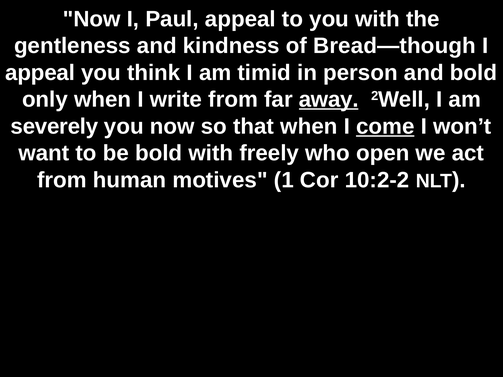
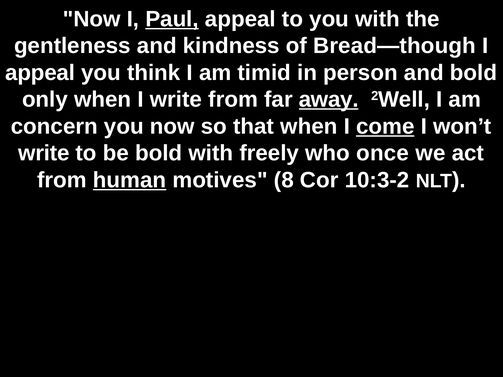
Paul underline: none -> present (172, 19)
severely: severely -> concern (54, 126)
want: want -> write (44, 153)
open: open -> once (383, 153)
human underline: none -> present (130, 180)
1: 1 -> 8 (284, 180)
10:2-2: 10:2-2 -> 10:3-2 (377, 180)
